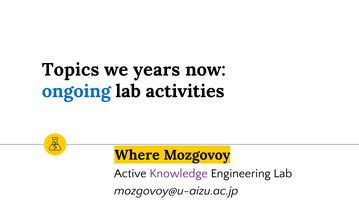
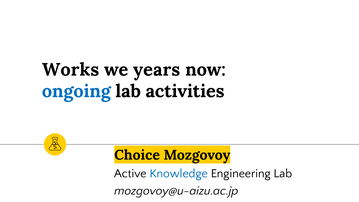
Topics: Topics -> Works (71, 70)
Where: Where -> Choice (137, 155)
Knowledge colour: purple -> blue (179, 173)
